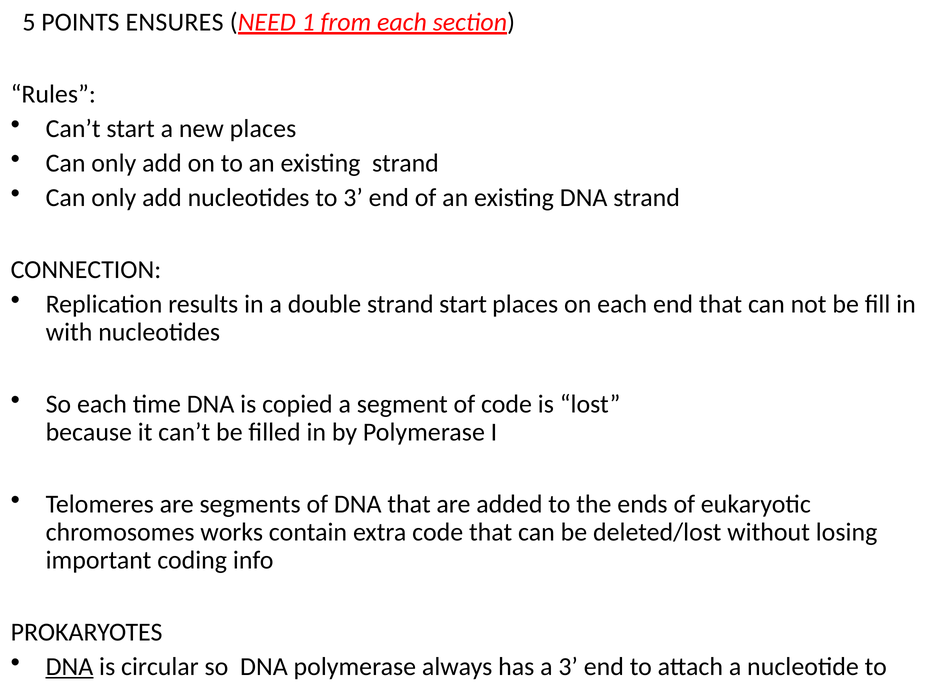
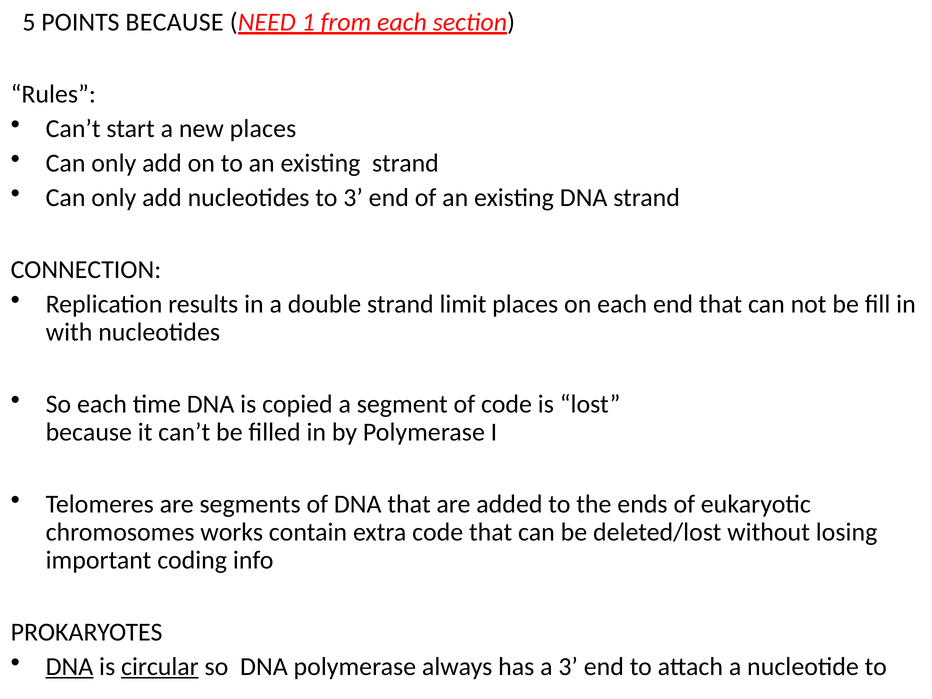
POINTS ENSURES: ENSURES -> BECAUSE (175, 22)
strand start: start -> limit (463, 304)
circular underline: none -> present (160, 667)
